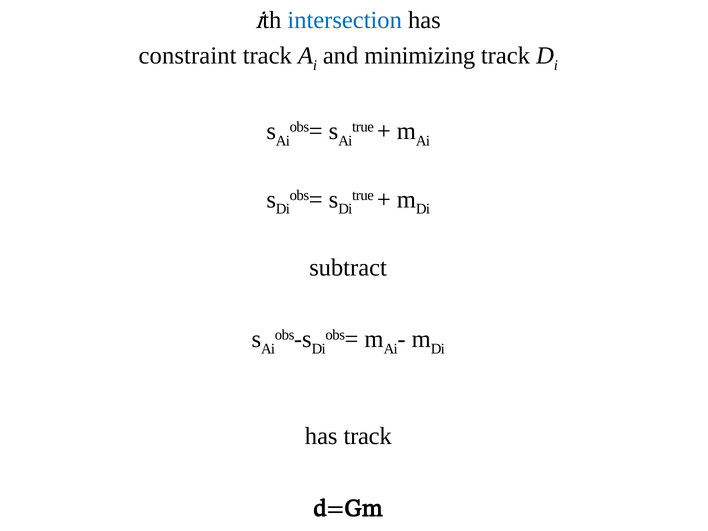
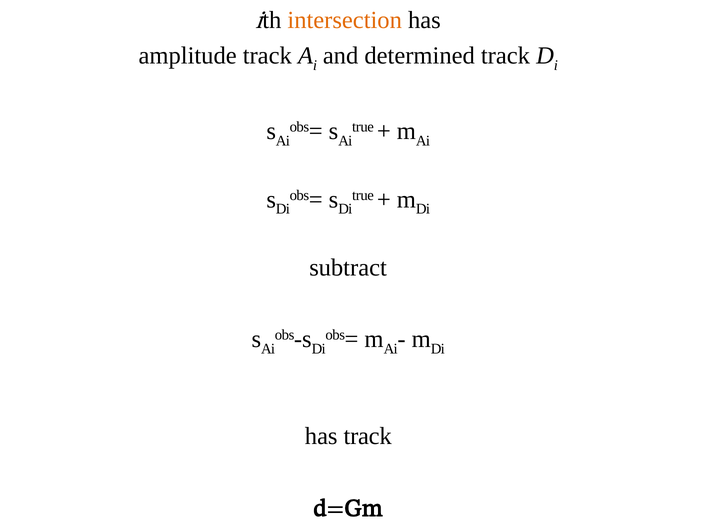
intersection colour: blue -> orange (345, 20)
constraint: constraint -> amplitude (188, 56)
minimizing: minimizing -> determined (420, 56)
